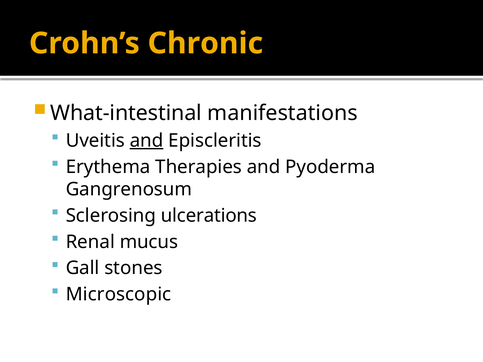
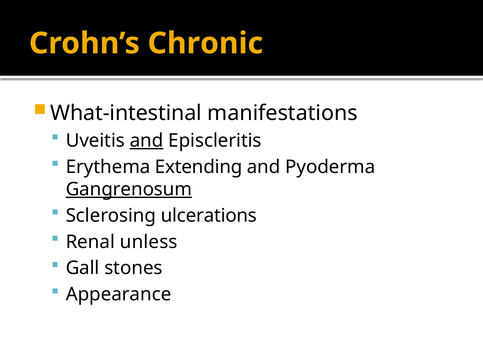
Therapies: Therapies -> Extending (199, 167)
Gangrenosum underline: none -> present (129, 189)
mucus: mucus -> unless (149, 242)
Microscopic: Microscopic -> Appearance (119, 294)
